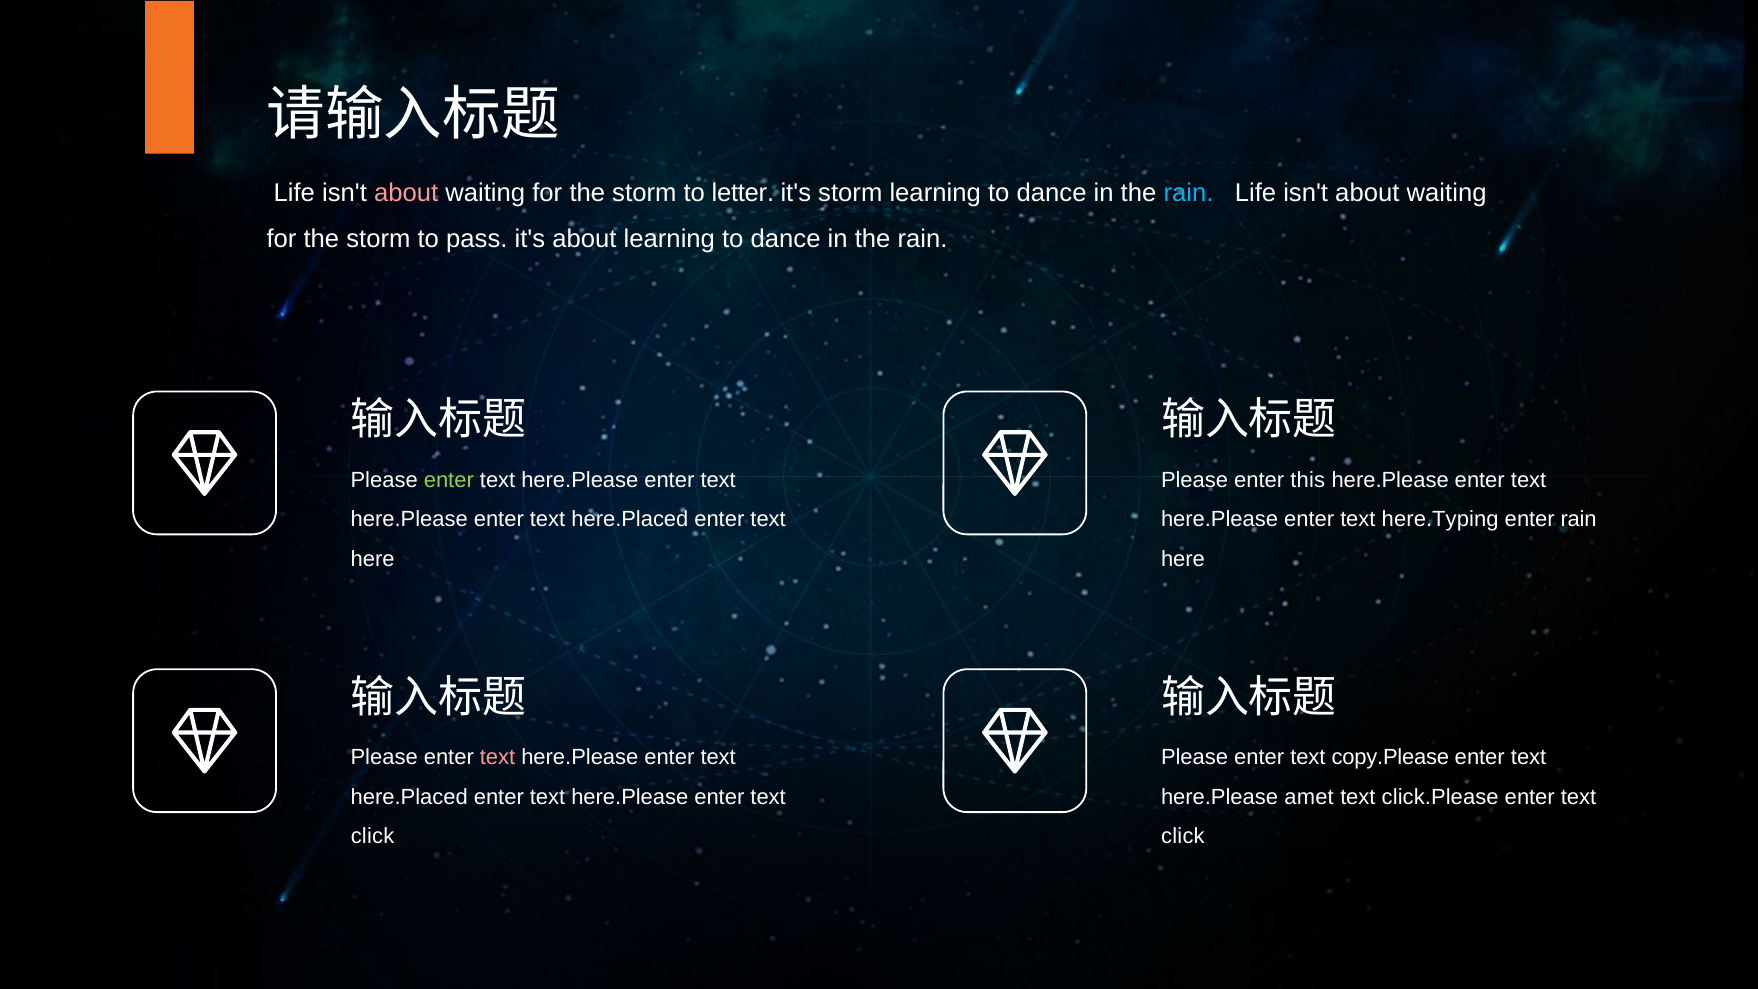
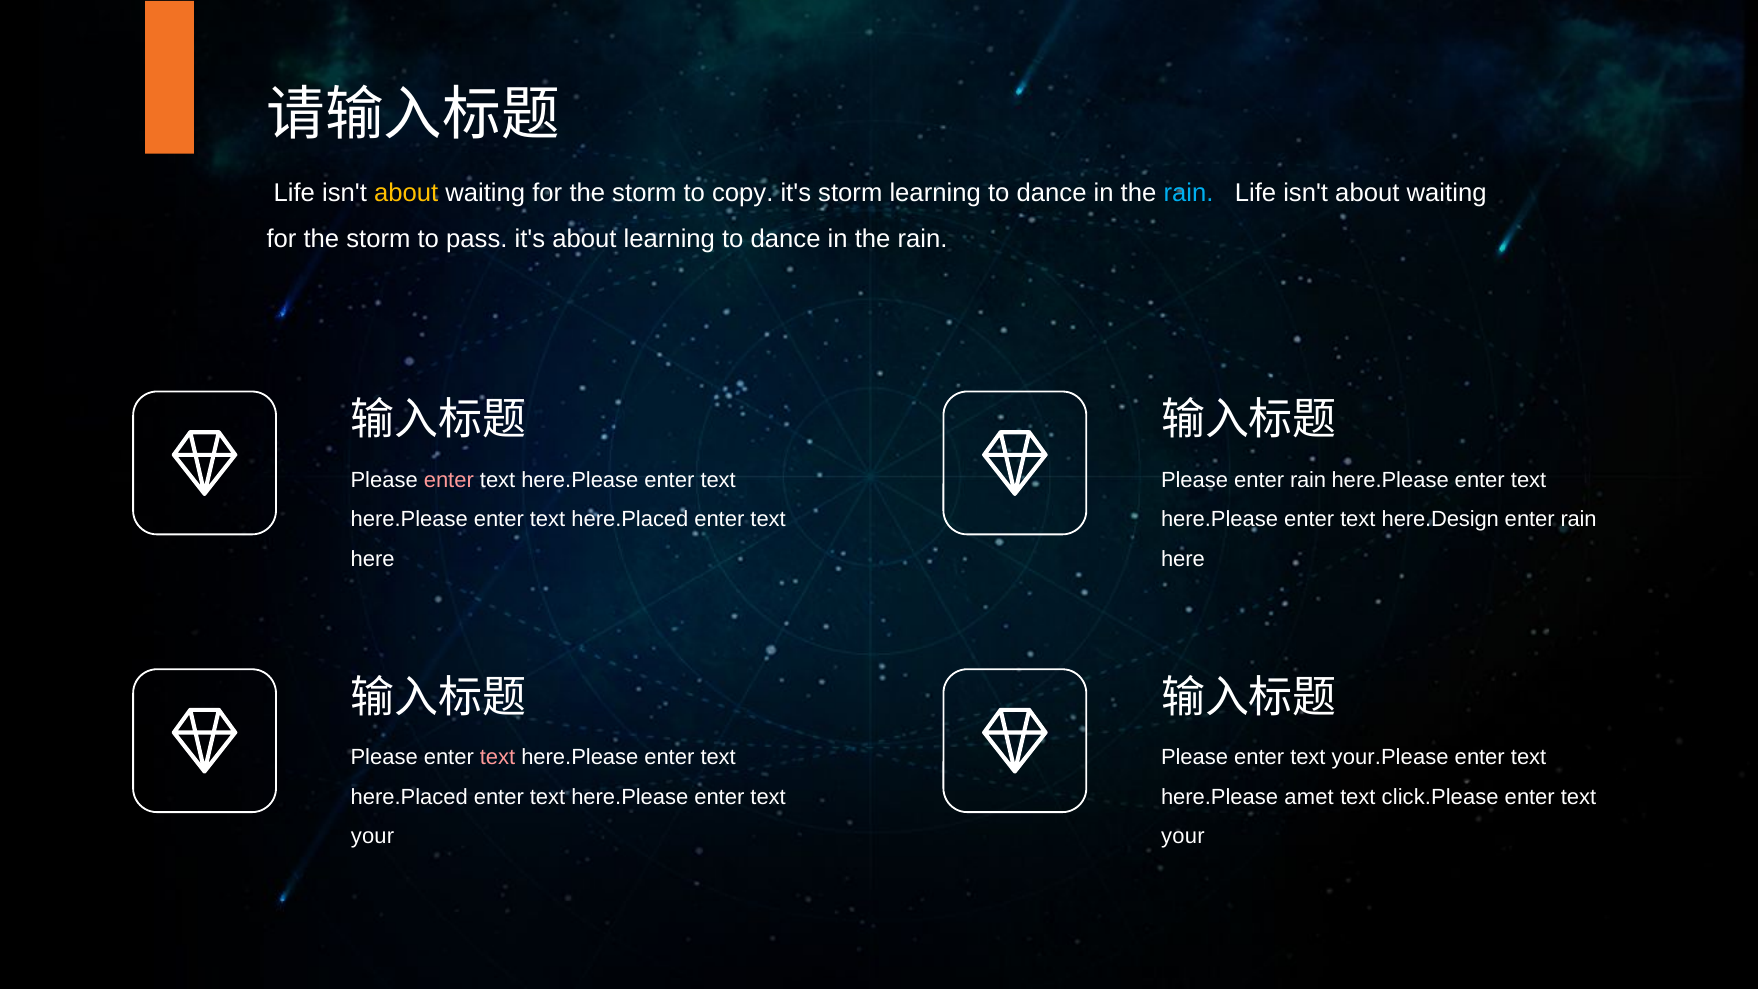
about colour: pink -> yellow (406, 193)
letter: letter -> copy (743, 193)
enter colour: light green -> pink (449, 480)
Please enter this: this -> rain (1308, 480)
here.Typing: here.Typing -> here.Design (1440, 519)
copy.Please: copy.Please -> your.Please (1390, 757)
click: click -> your (373, 836)
click: click -> your (1183, 836)
